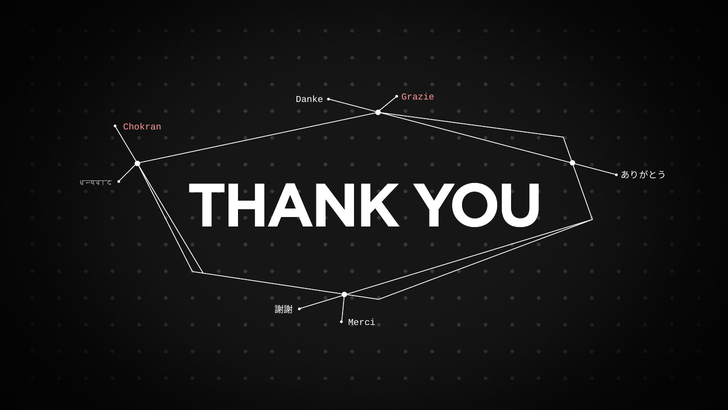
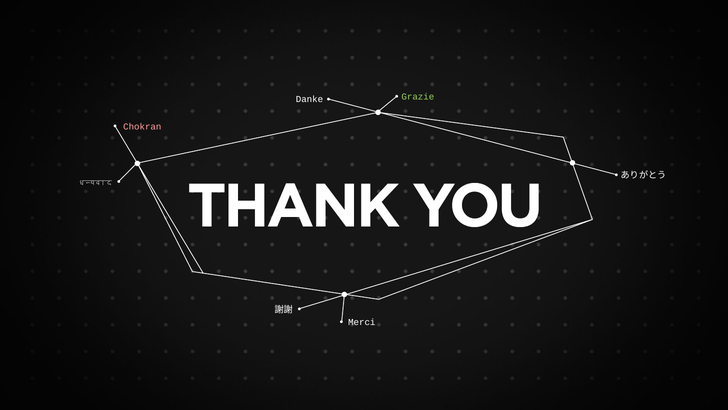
Grazie colour: pink -> light green (418, 97)
